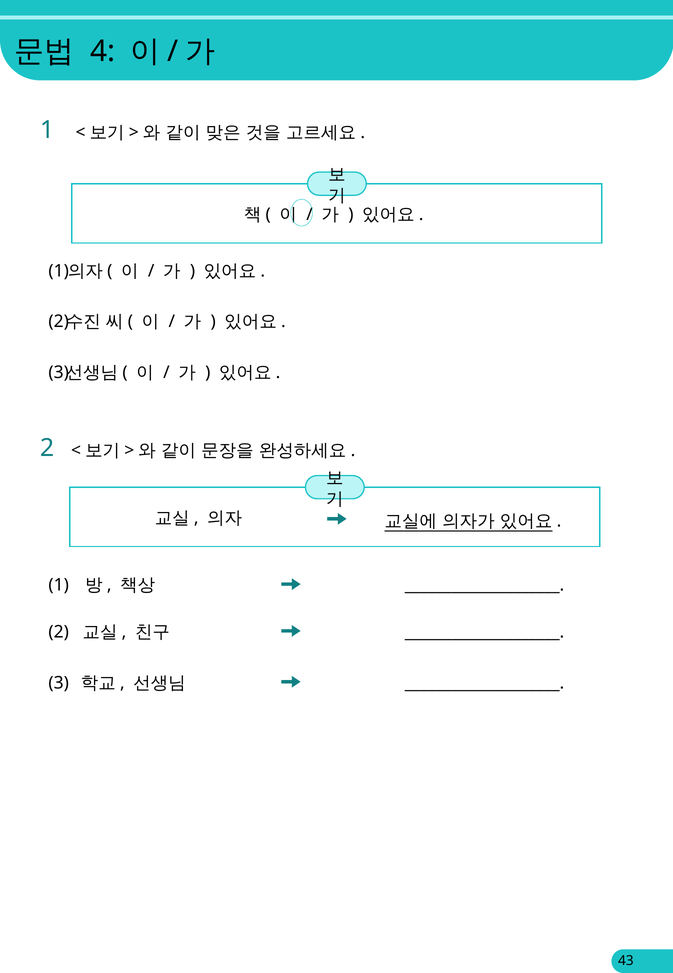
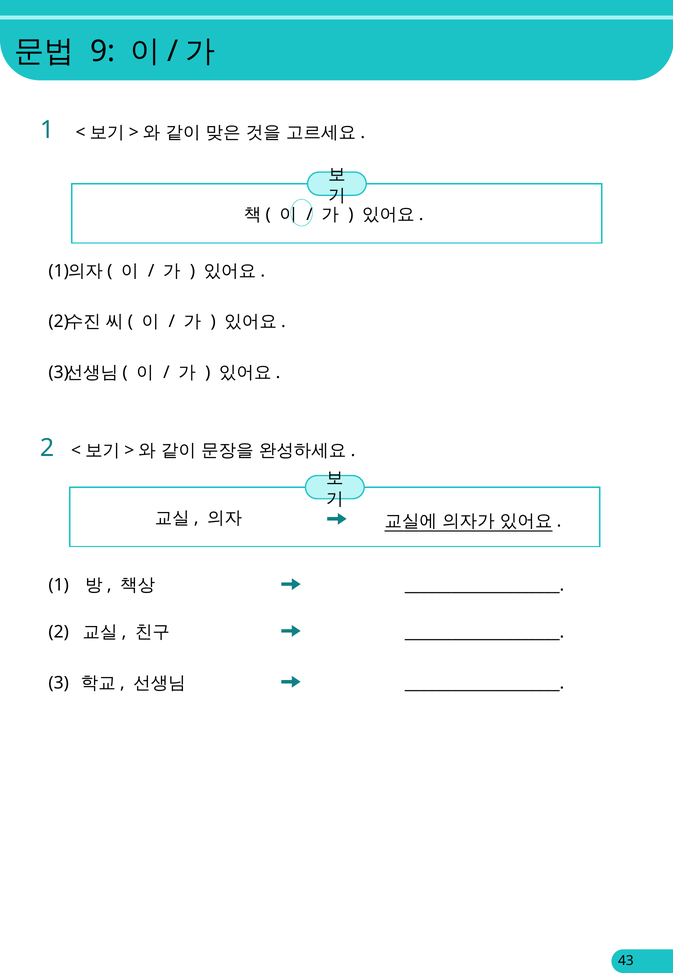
4: 4 -> 9 (103, 51)
